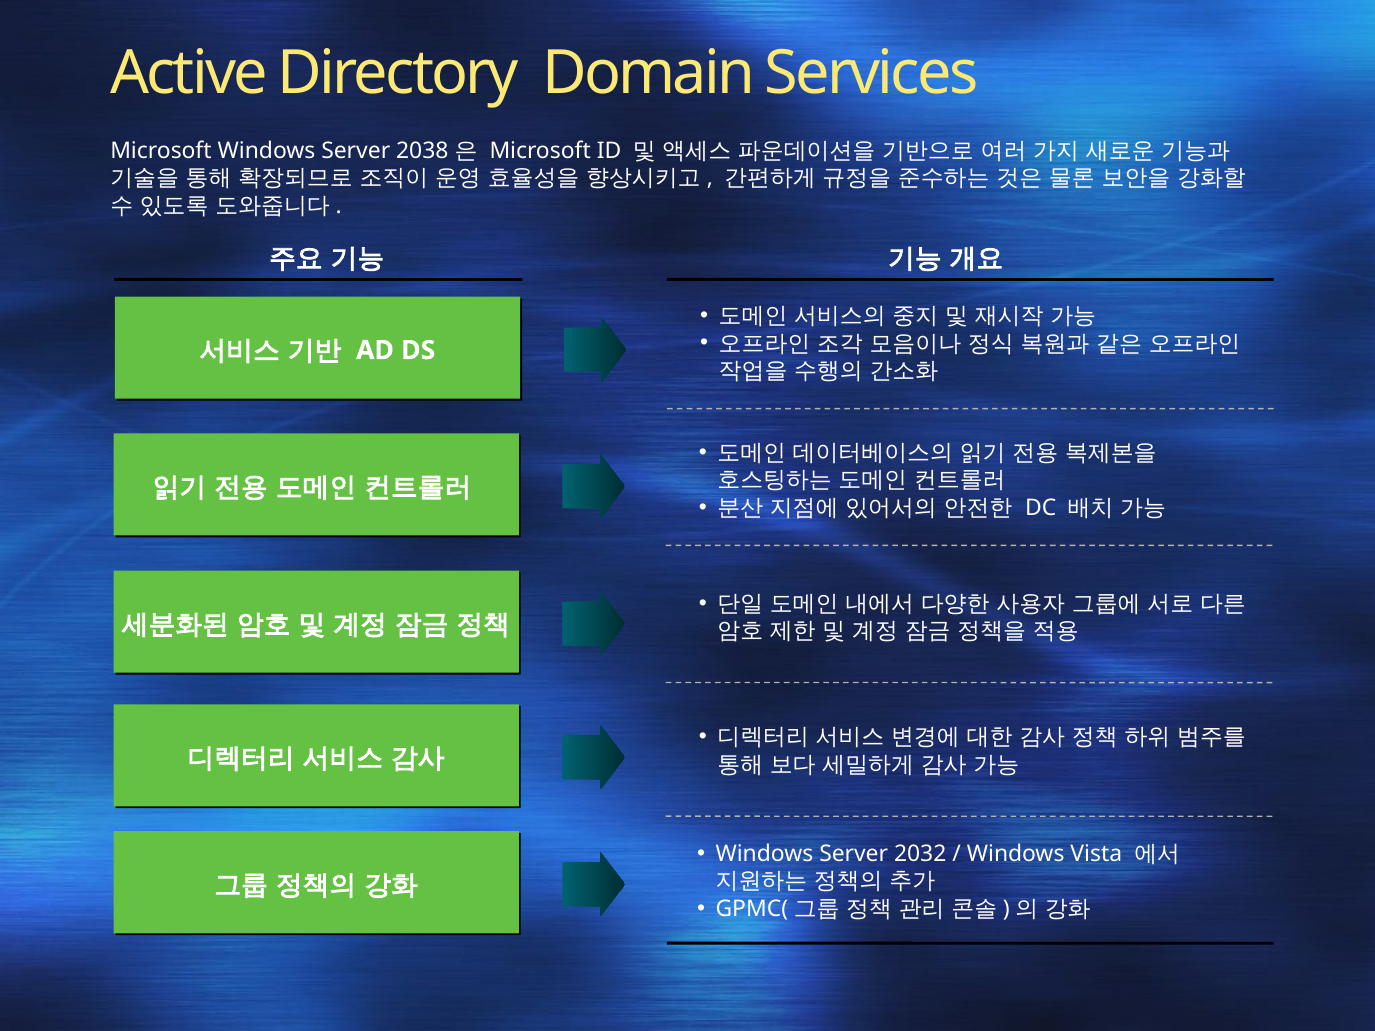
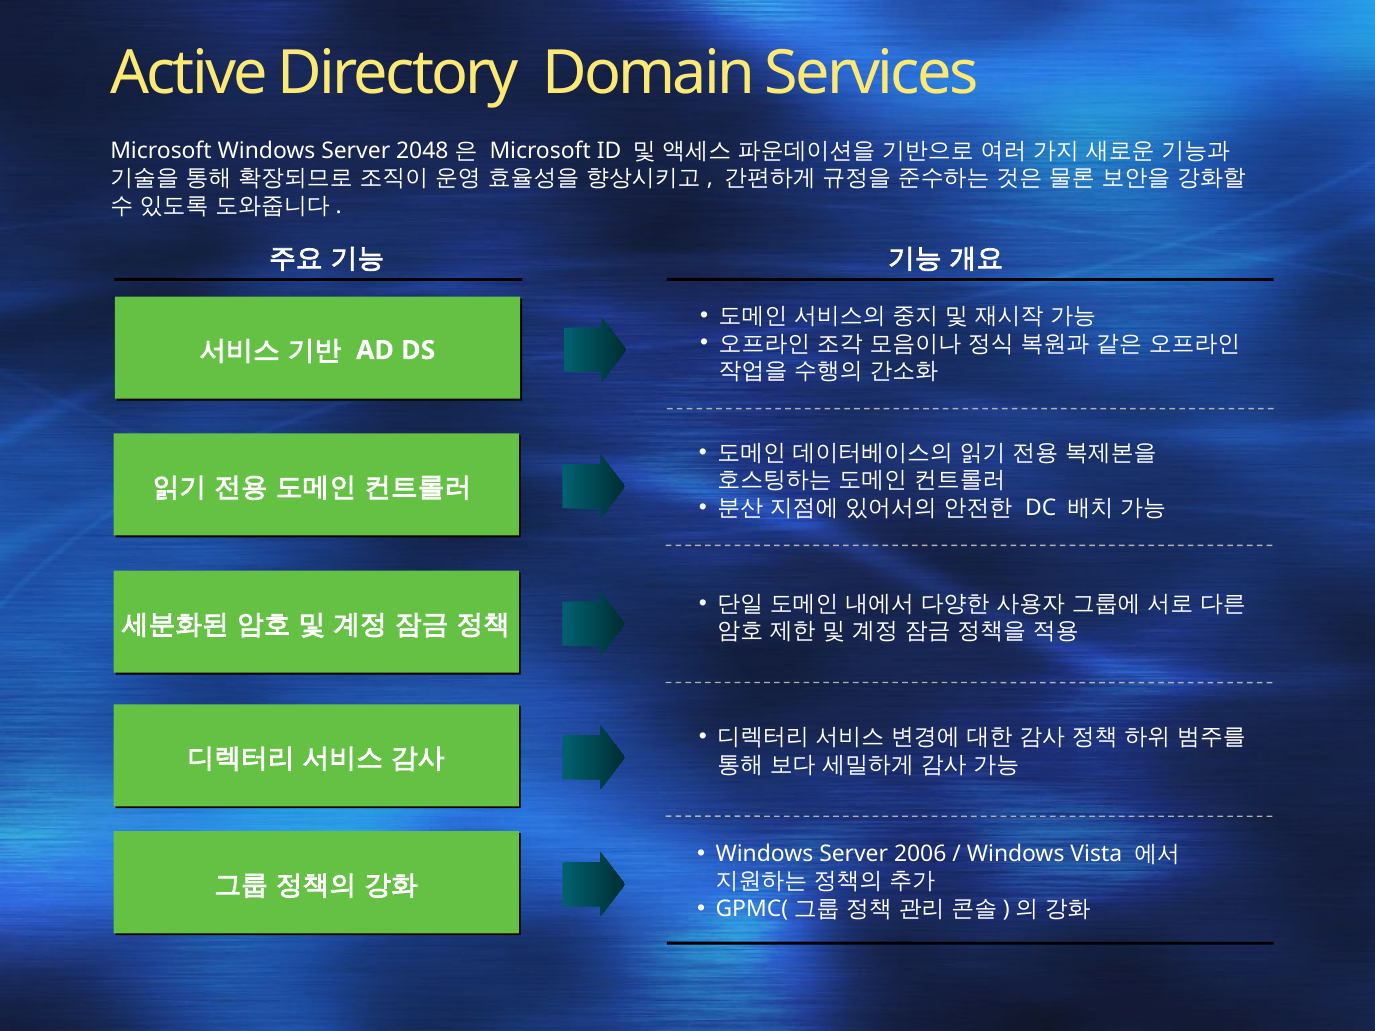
2038: 2038 -> 2048 (422, 151)
2032: 2032 -> 2006 (920, 854)
